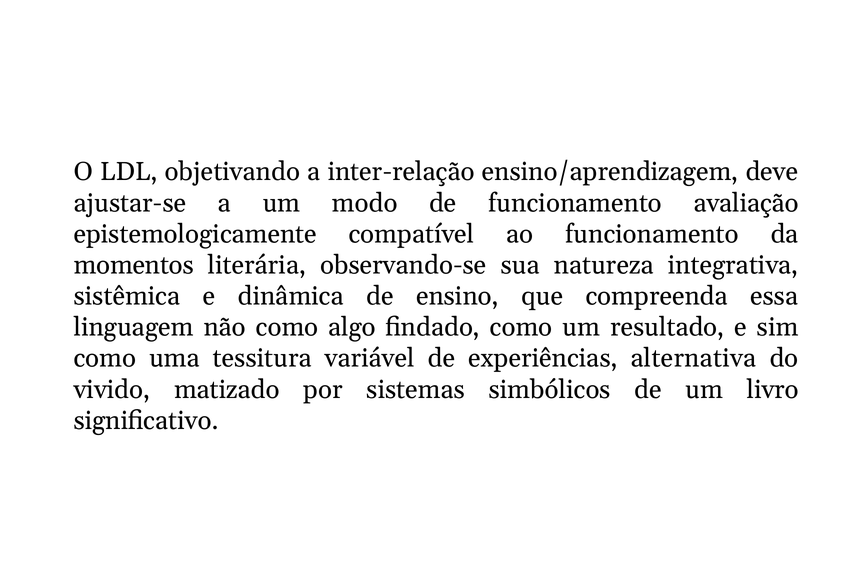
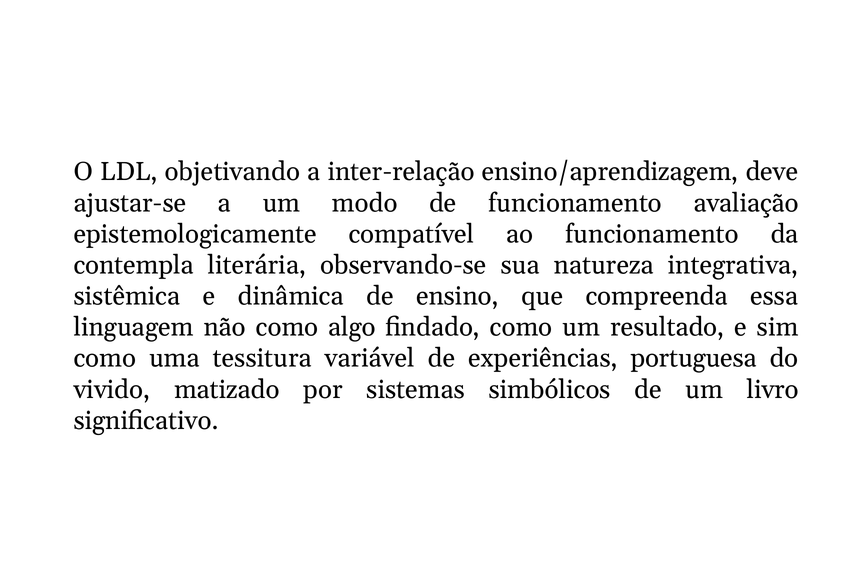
momentos: momentos -> contempla (134, 265)
alternativa: alternativa -> portuguesa (694, 358)
